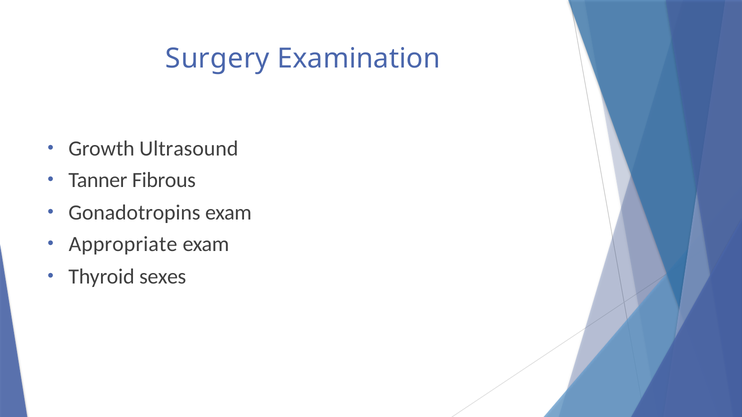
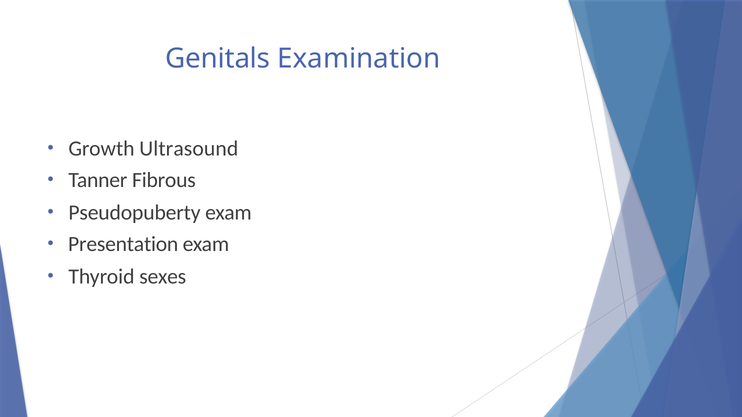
Surgery: Surgery -> Genitals (218, 59)
Gonadotropins: Gonadotropins -> Pseudopuberty (135, 213)
Appropriate: Appropriate -> Presentation (123, 245)
